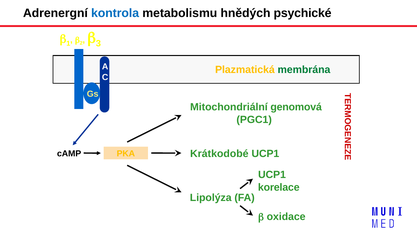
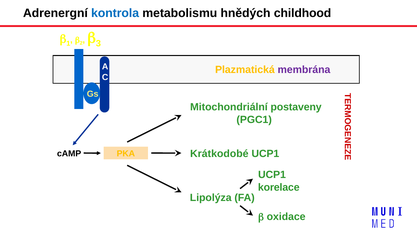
psychické: psychické -> childhood (303, 13)
membrána colour: green -> purple (304, 70)
genomová: genomová -> postaveny (296, 107)
